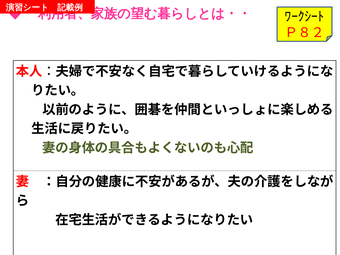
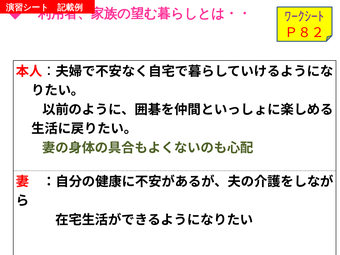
ﾜｰｸｼｰﾄ colour: black -> purple (305, 17)
